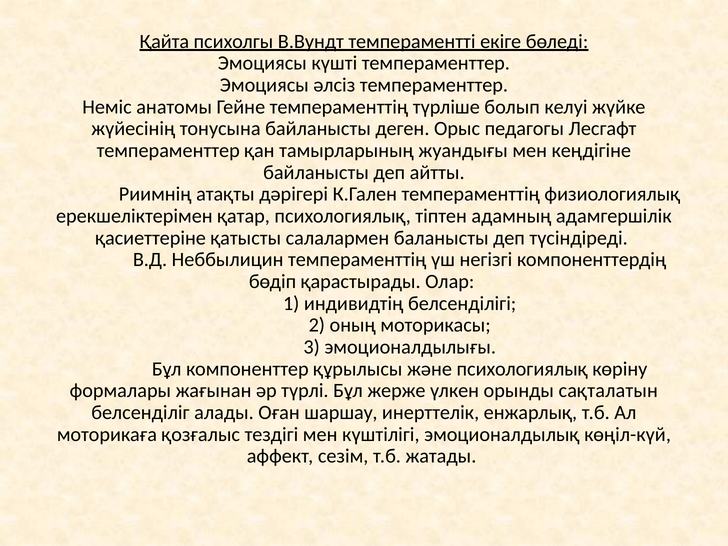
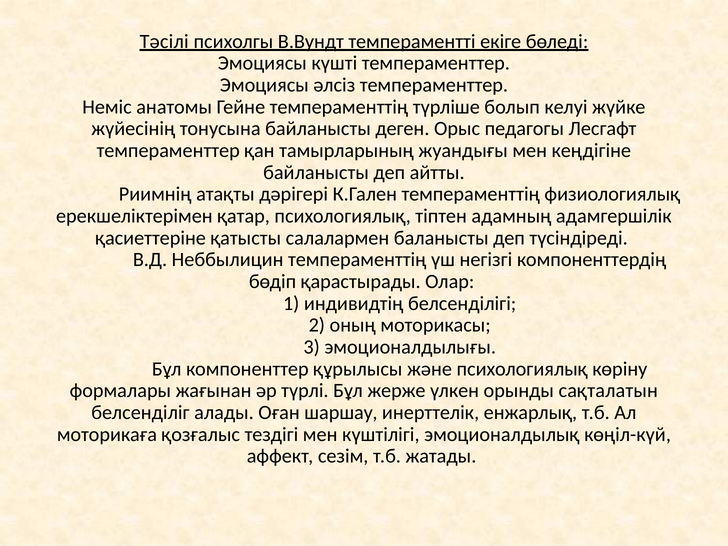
Қайта: Қайта -> Тәсілі (164, 41)
